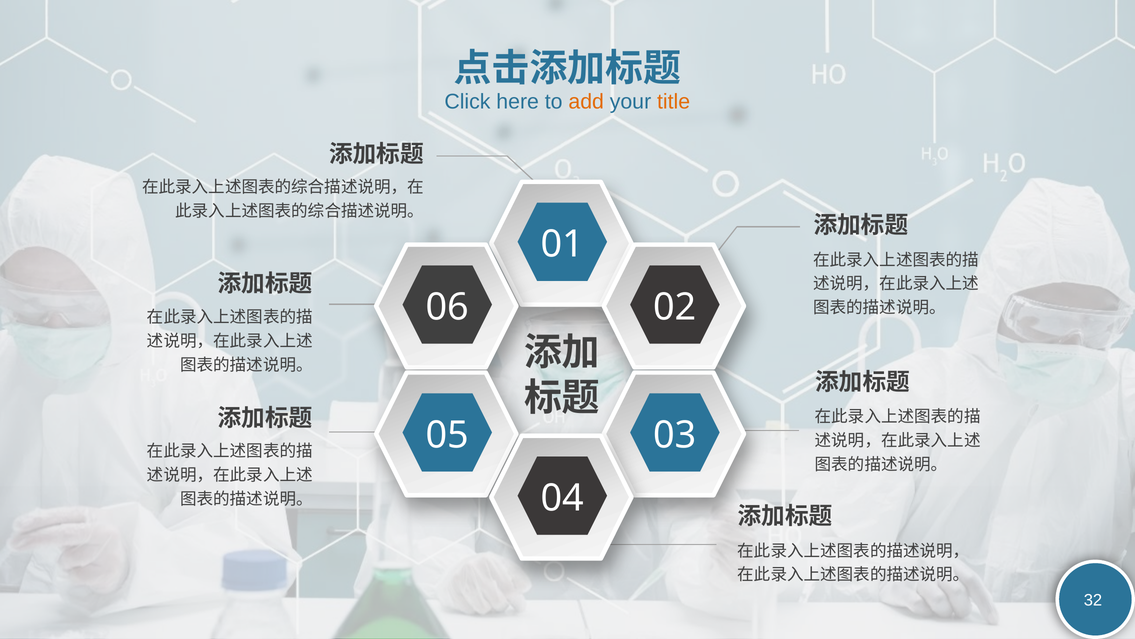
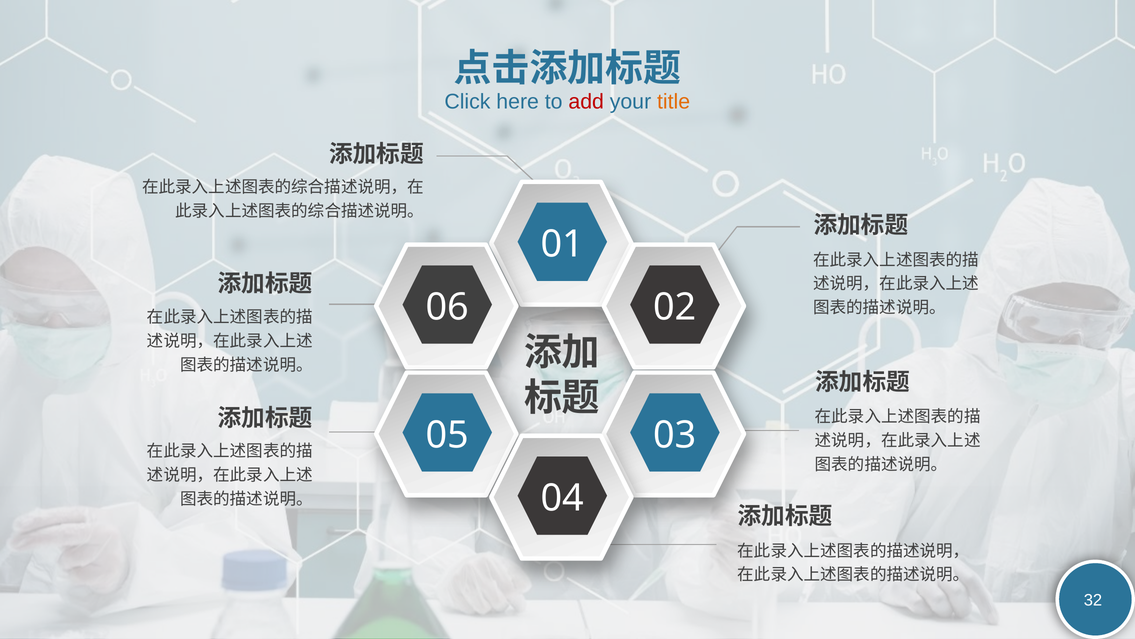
add colour: orange -> red (586, 102)
